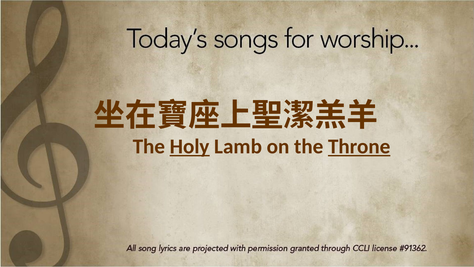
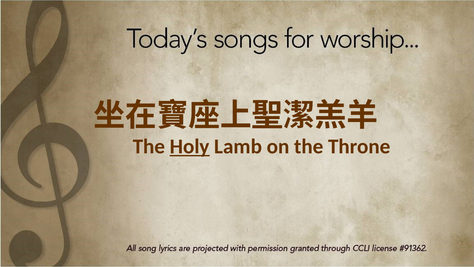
Throne underline: present -> none (359, 146)
